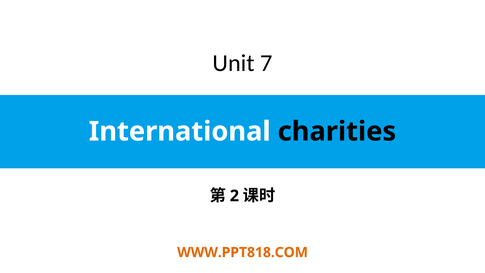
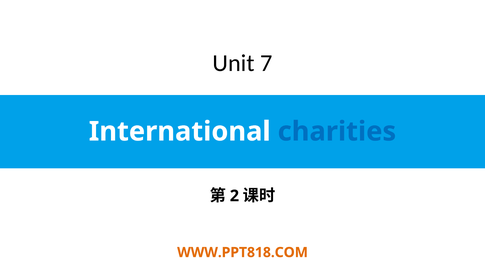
charities colour: black -> blue (337, 131)
